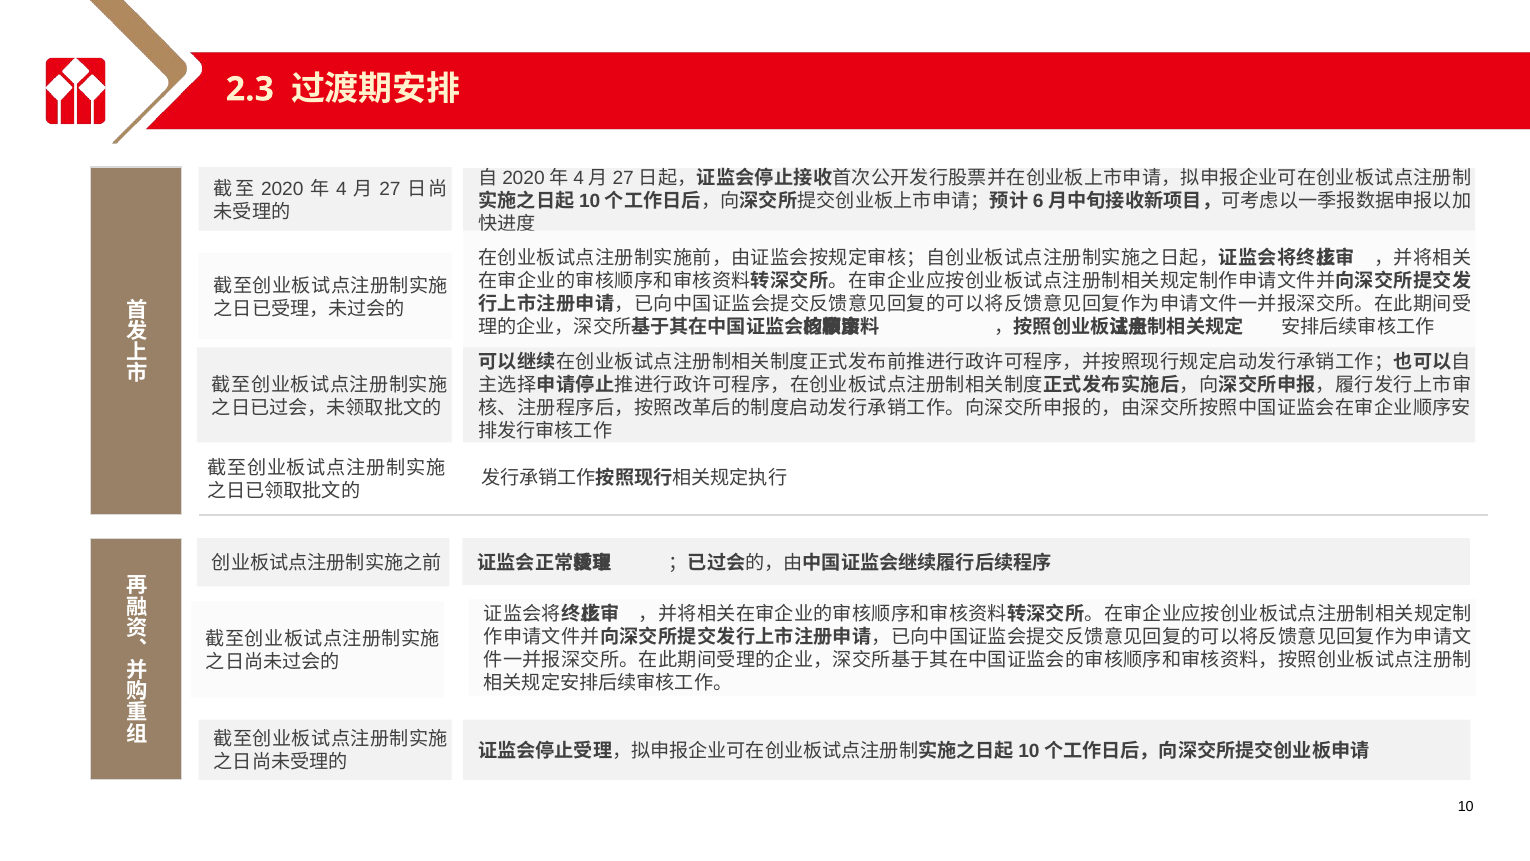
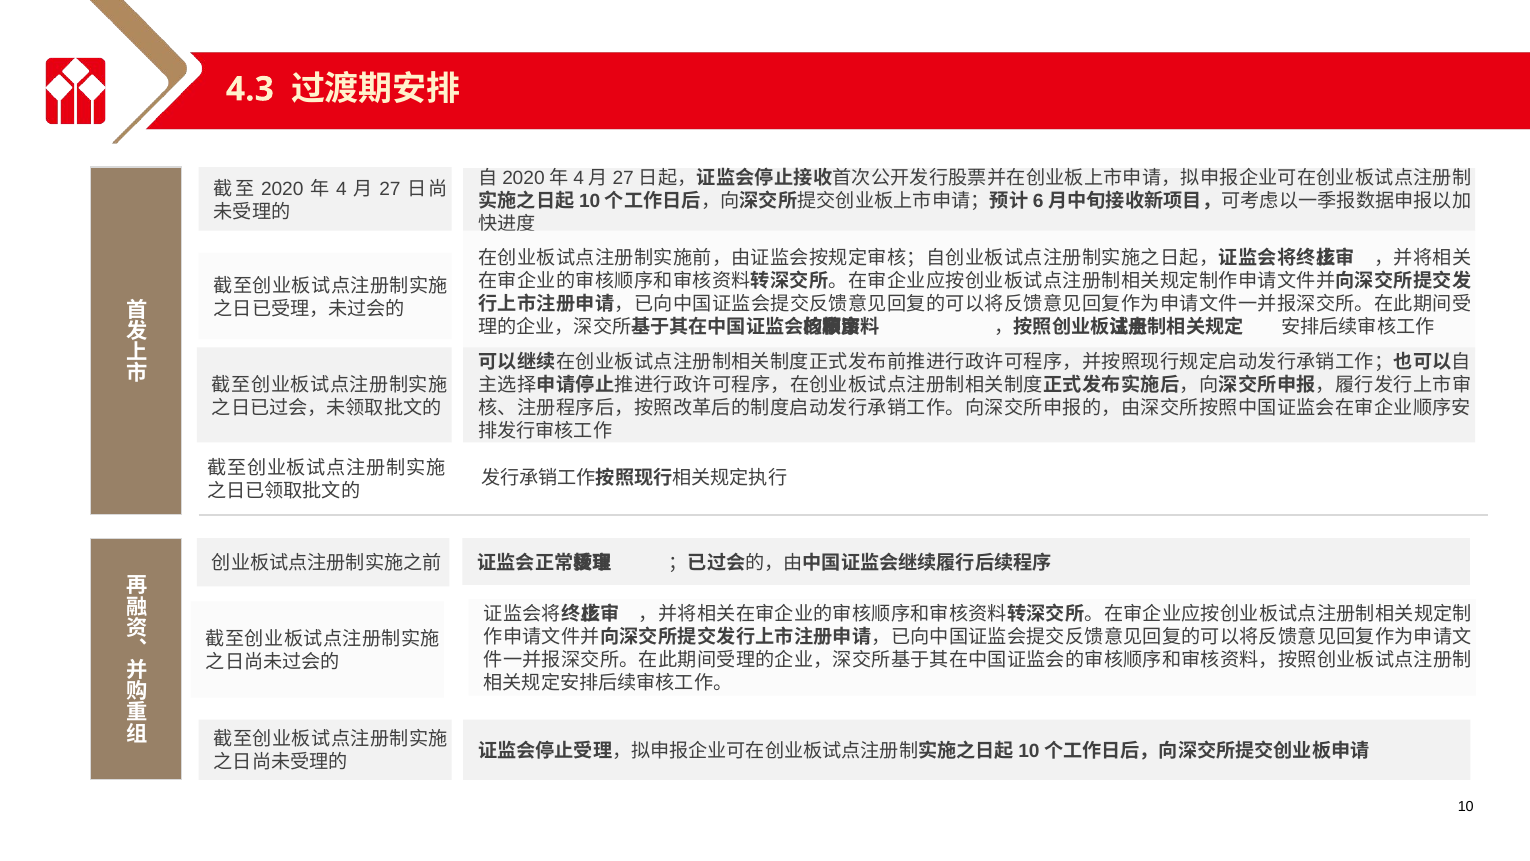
2.3: 2.3 -> 4.3 (250, 89)
